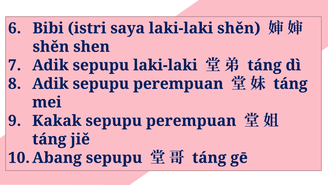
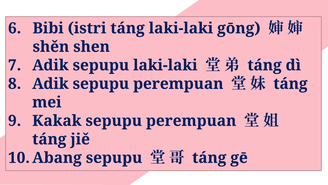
istri saya: saya -> táng (128, 28)
laki-laki shěn: shěn -> gōng (239, 28)
